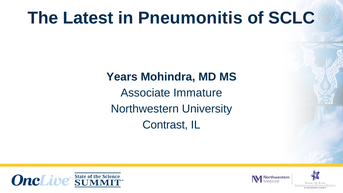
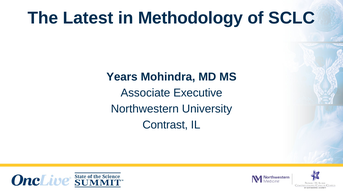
Pneumonitis: Pneumonitis -> Methodology (190, 18)
Immature: Immature -> Executive (198, 93)
